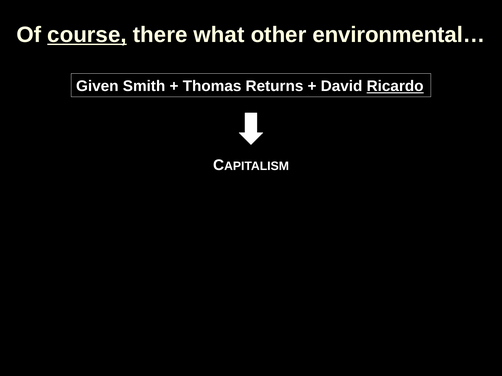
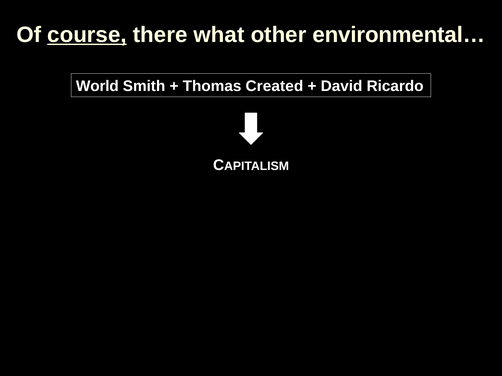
Given: Given -> World (97, 86)
Returns: Returns -> Created (274, 86)
Ricardo underline: present -> none (395, 86)
